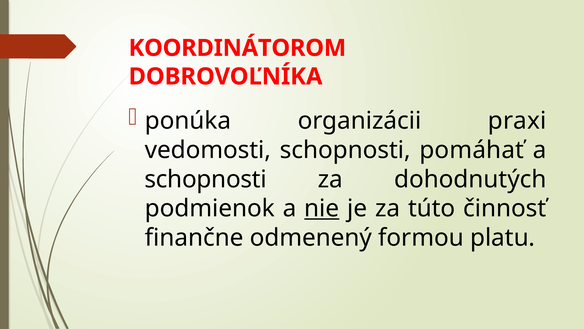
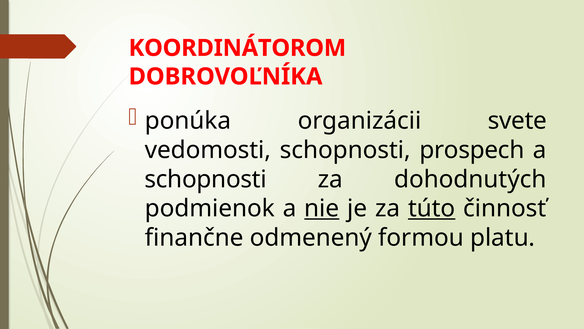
praxi: praxi -> svete (517, 121)
pomáhať: pomáhať -> prospech (472, 150)
túto underline: none -> present (432, 208)
